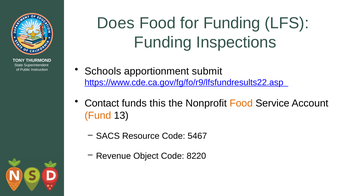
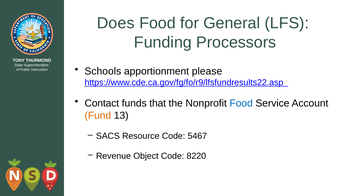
for Funding: Funding -> General (232, 23)
Inspections: Inspections -> Processors (236, 42)
submit: submit -> please (207, 71)
this: this -> that (158, 103)
Food colour: orange -> blue (241, 103)
